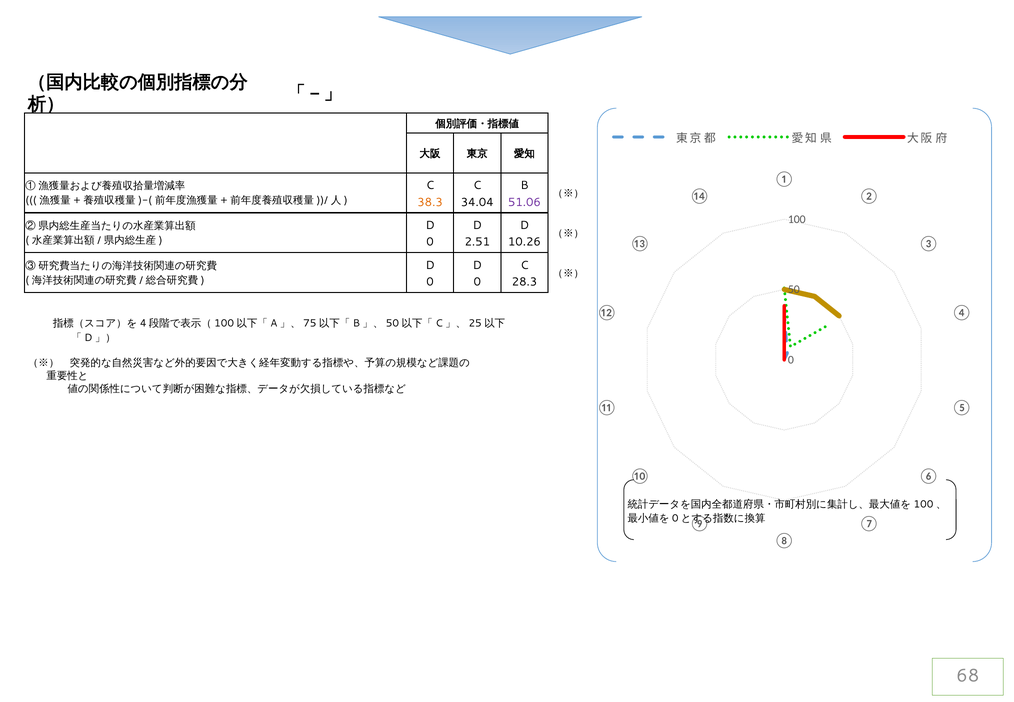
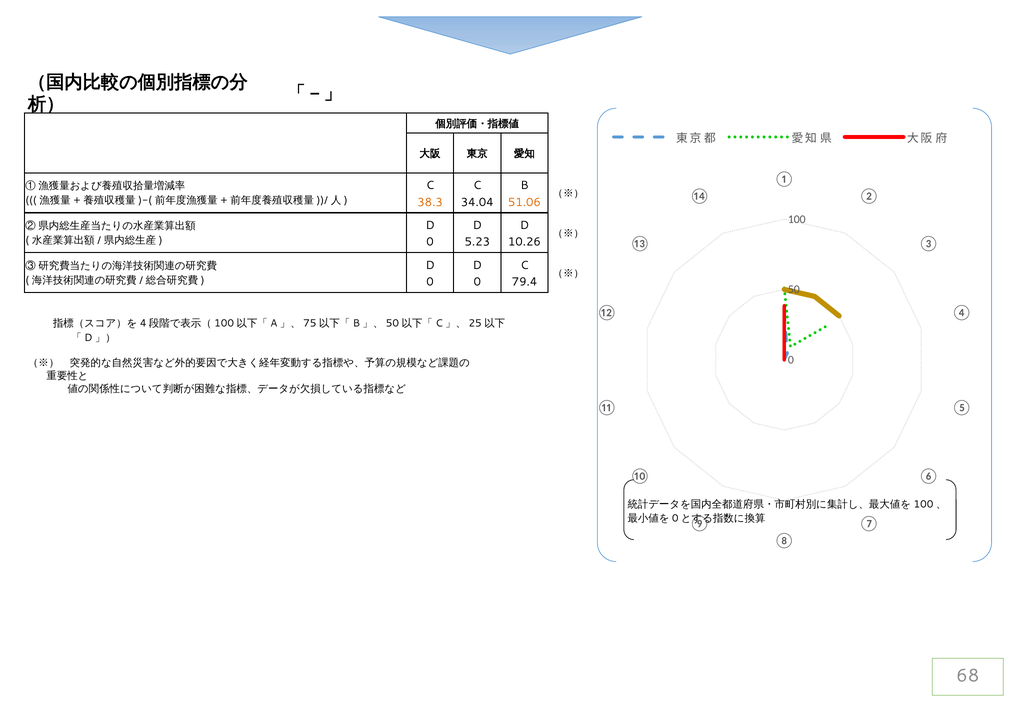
51.06 colour: purple -> orange (524, 202)
2.51: 2.51 -> 5.23 (477, 242)
28.3: 28.3 -> 79.4 (524, 282)
